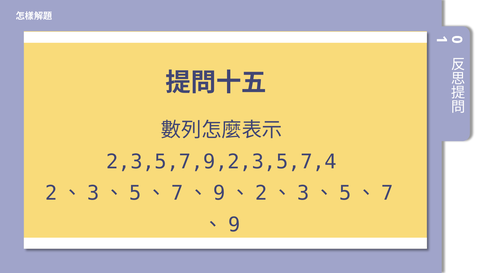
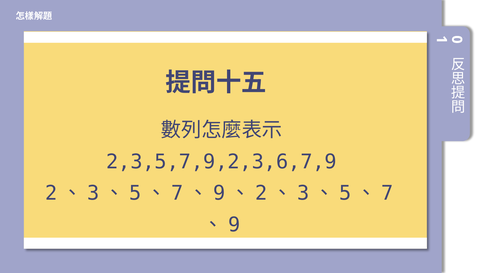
2,3,5,7,9,2,3,5,7,4: 2,3,5,7,9,2,3,5,7,4 -> 2,3,5,7,9,2,3,6,7,9 (221, 162)
